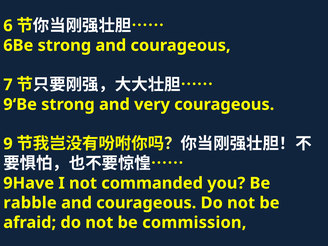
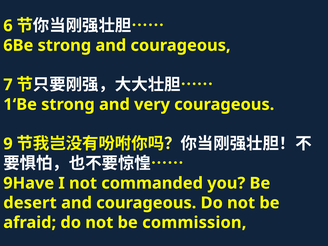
9‘Be: 9‘Be -> 1‘Be (20, 104)
rabble: rabble -> desert (30, 203)
